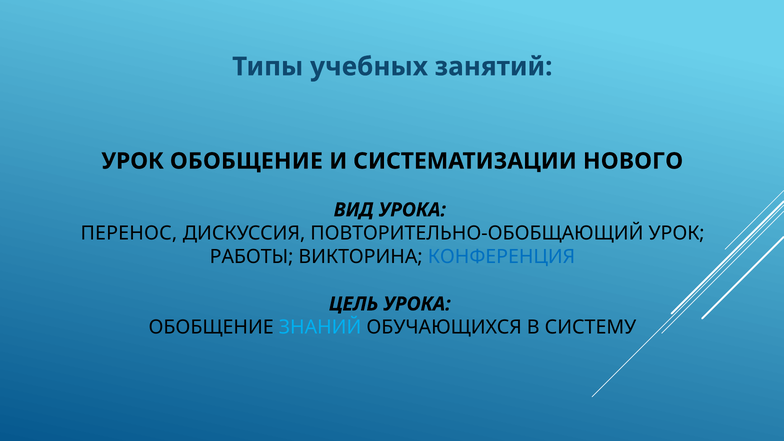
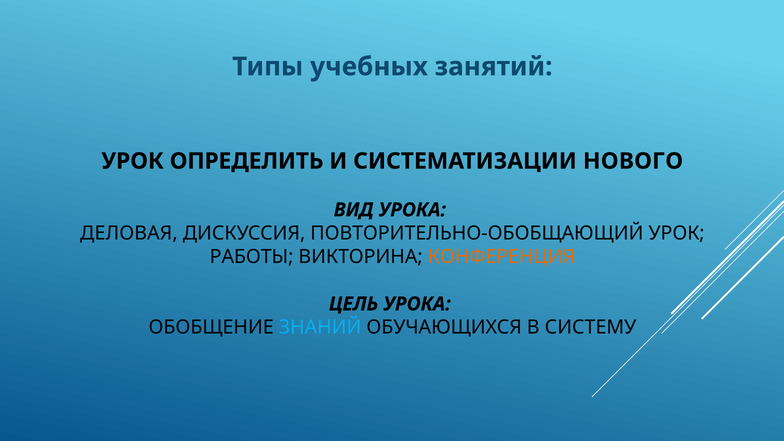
УРОК ОБОБЩЕНИЕ: ОБОБЩЕНИЕ -> ОПРЕДЕЛИТЬ (247, 161)
ПЕРЕНОС: ПЕРЕНОС -> ДЕЛОВАЯ (129, 233)
КОНФЕРЕНЦИЯ colour: blue -> orange (501, 257)
